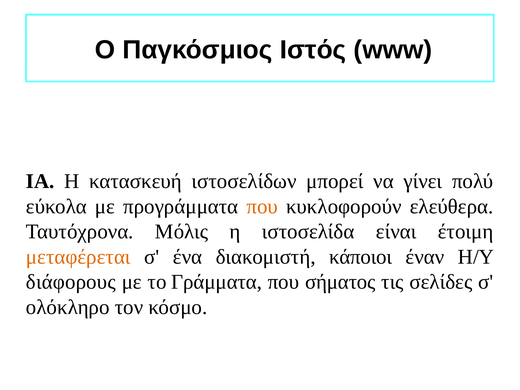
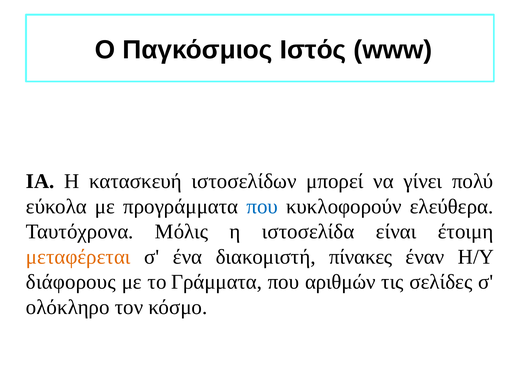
που colour: orange -> blue (262, 206)
κάποιοι: κάποιοι -> πίνακες (361, 257)
σήματος: σήματος -> αριθμών (340, 282)
